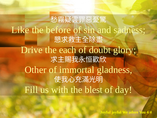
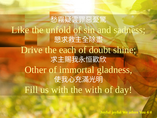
before: before -> unfold (58, 30)
glory: glory -> shine (125, 50)
the blest: blest -> with (94, 90)
